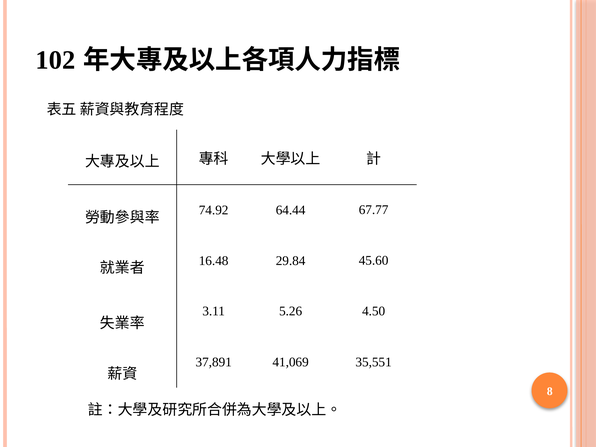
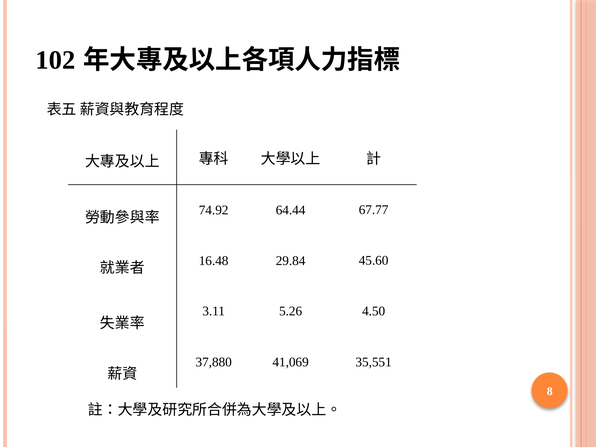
37,891: 37,891 -> 37,880 (214, 362)
